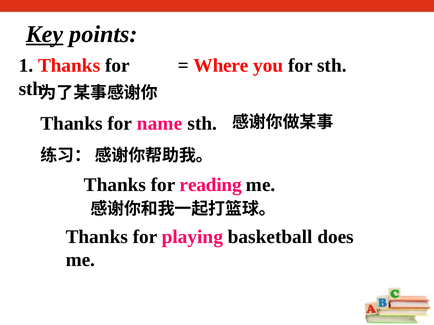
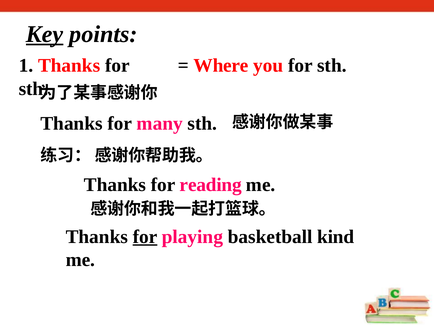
name: name -> many (160, 124)
for underline: none -> present (145, 237)
does: does -> kind (336, 237)
